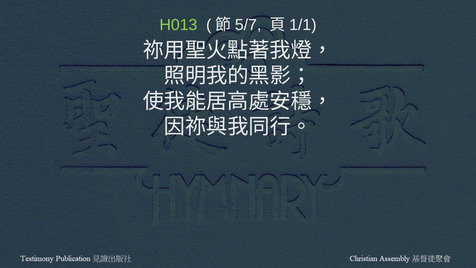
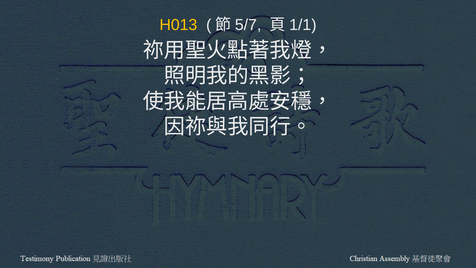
H013 colour: light green -> yellow (178, 25)
